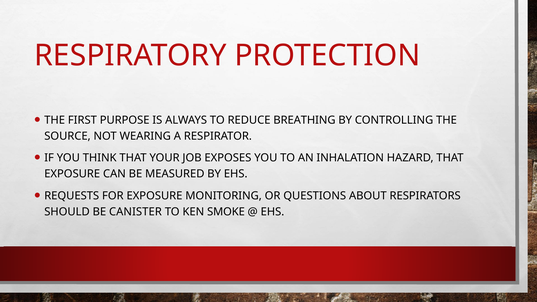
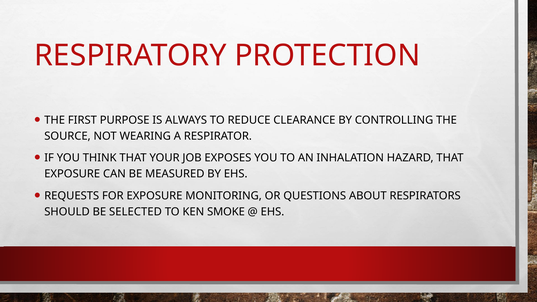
BREATHING: BREATHING -> CLEARANCE (304, 120)
CANISTER: CANISTER -> SELECTED (135, 212)
